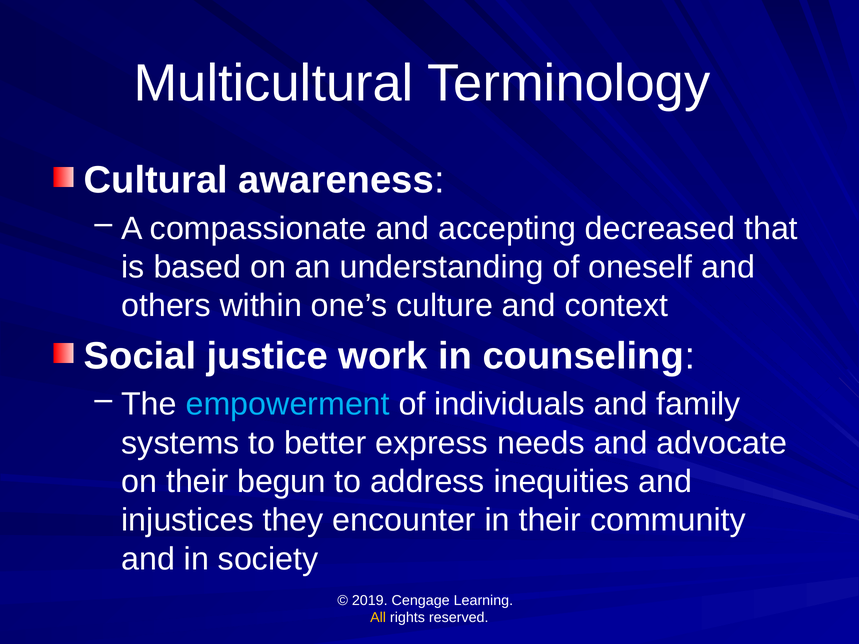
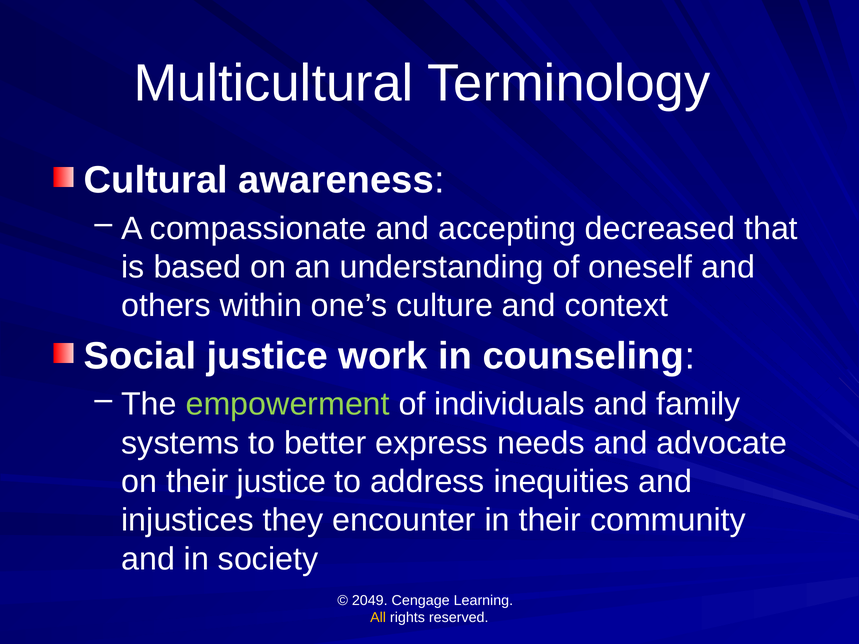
empowerment colour: light blue -> light green (288, 404)
their begun: begun -> justice (282, 482)
2019: 2019 -> 2049 (370, 601)
